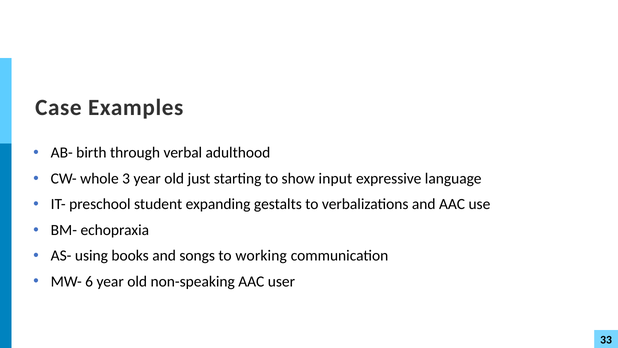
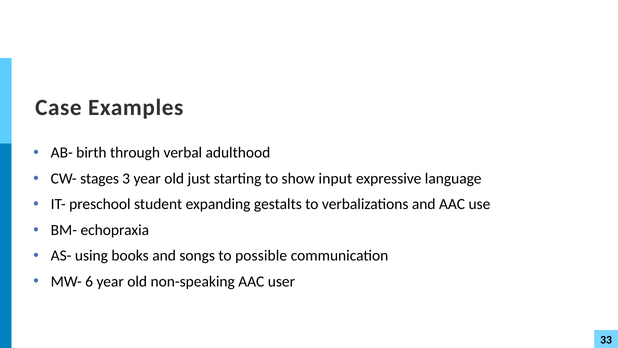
whole: whole -> stages (100, 178)
working: working -> possible (261, 255)
